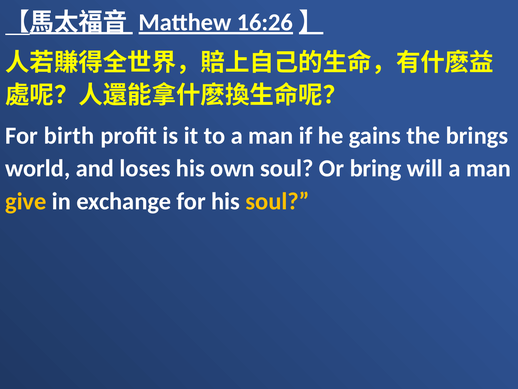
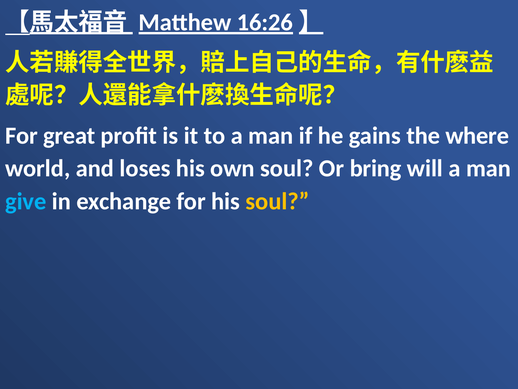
birth: birth -> great (69, 135)
brings: brings -> where (477, 135)
give colour: yellow -> light blue (26, 201)
